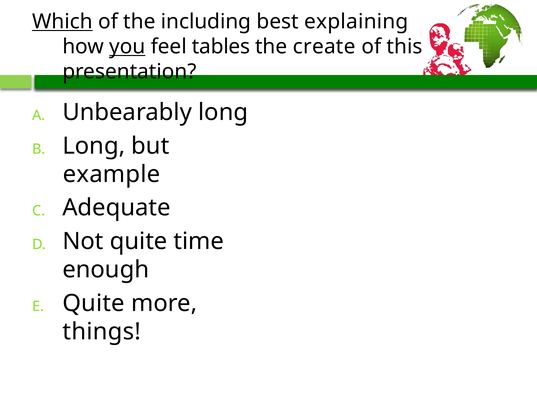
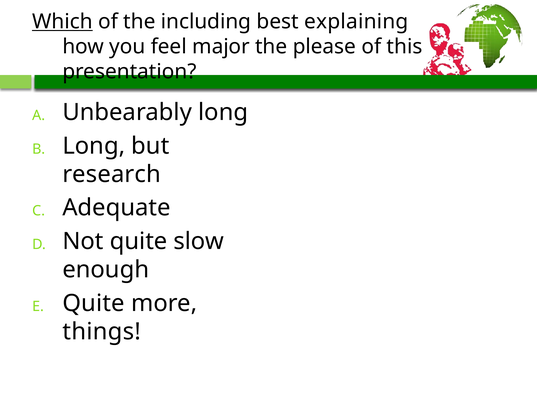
you underline: present -> none (127, 47)
tables: tables -> major (221, 47)
create: create -> please (324, 47)
example: example -> research (112, 175)
time: time -> slow (199, 242)
